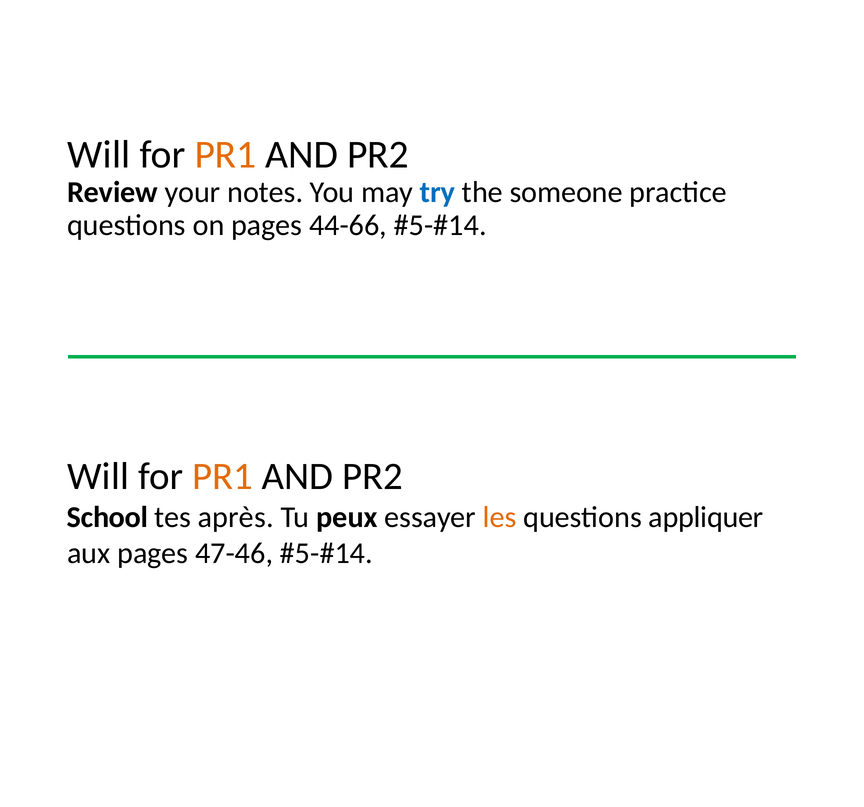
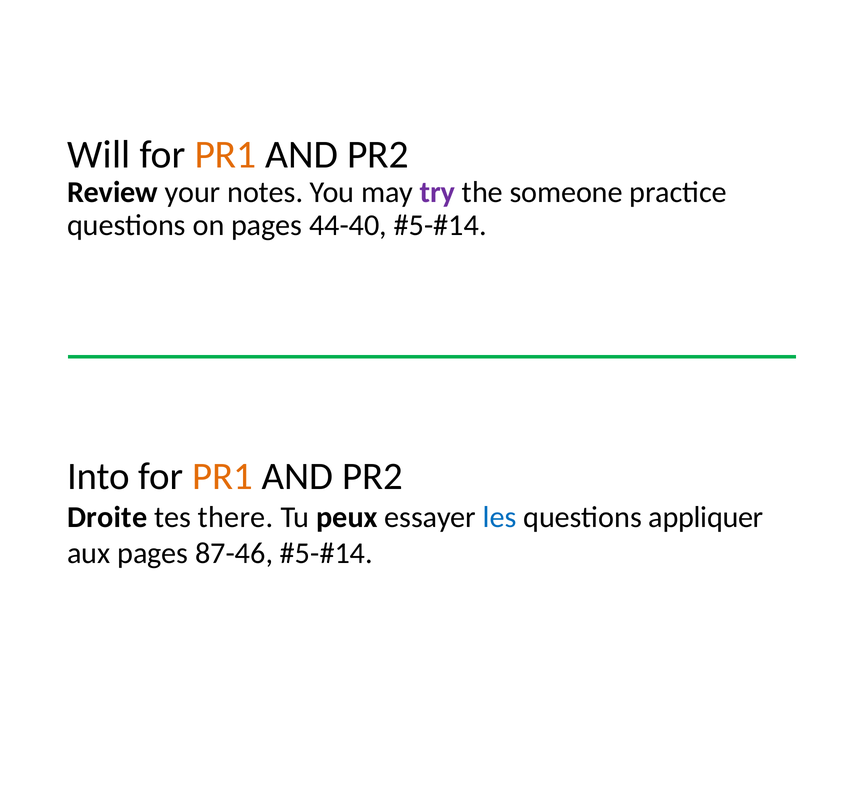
try colour: blue -> purple (437, 192)
44-66: 44-66 -> 44-40 (348, 225)
Will: Will -> Into (98, 476)
School: School -> Droite (107, 517)
après: après -> there (236, 517)
les colour: orange -> blue (499, 517)
47-46: 47-46 -> 87-46 (234, 553)
